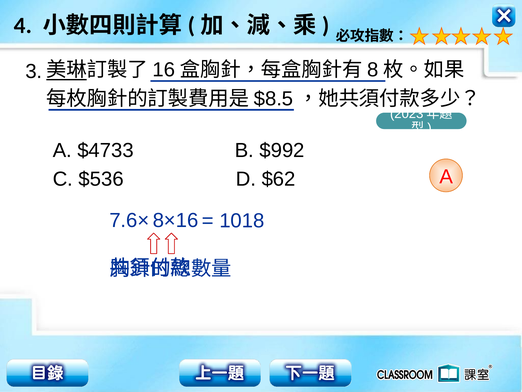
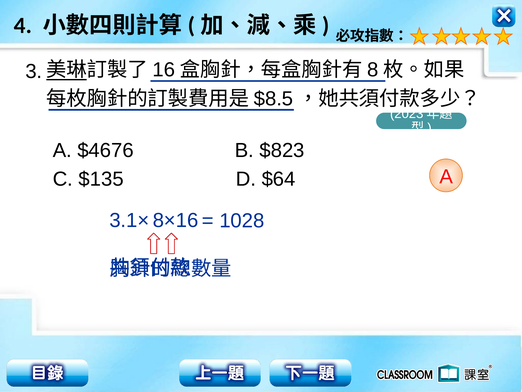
$4733: $4733 -> $4676 (106, 150)
$992: $992 -> $823 (282, 150)
$536: $536 -> $135 (101, 179)
$62: $62 -> $64 (279, 179)
7.6×: 7.6× -> 3.1× (129, 220)
1018: 1018 -> 1028 (242, 221)
